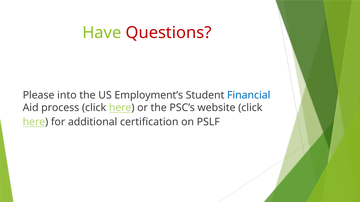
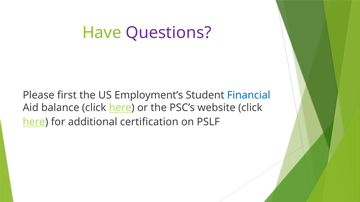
Questions colour: red -> purple (169, 33)
into: into -> first (67, 95)
process: process -> balance (60, 108)
